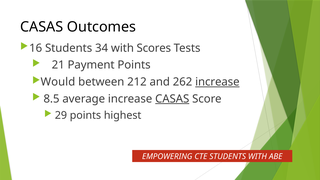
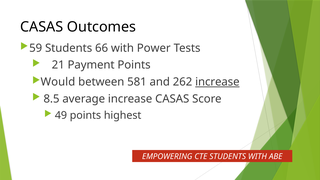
16: 16 -> 59 (36, 48)
34: 34 -> 66 (102, 48)
Scores: Scores -> Power (154, 48)
212: 212 -> 581 (137, 82)
CASAS underline: present -> none (172, 99)
29: 29 -> 49 (61, 115)
